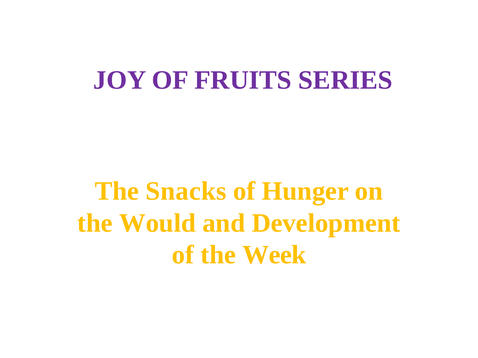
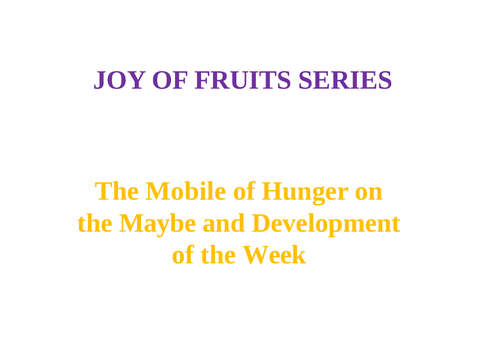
Snacks: Snacks -> Mobile (186, 191)
Would: Would -> Maybe (158, 223)
